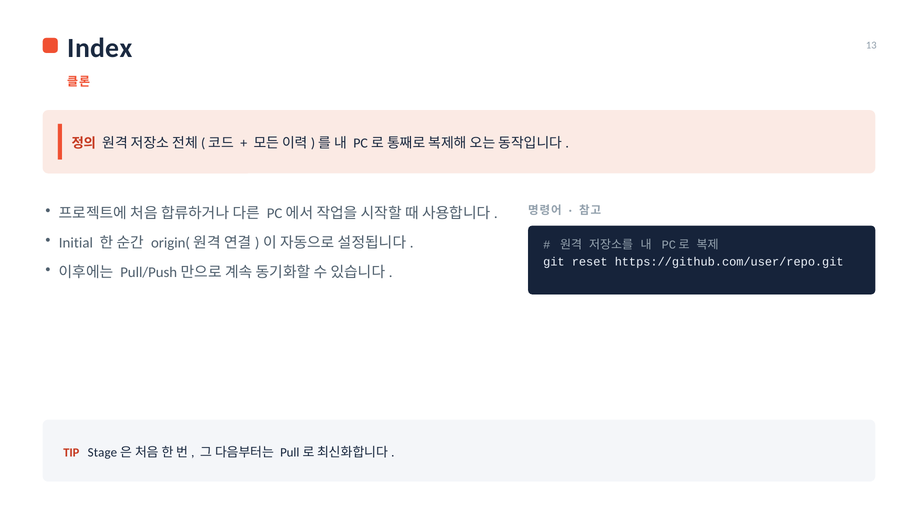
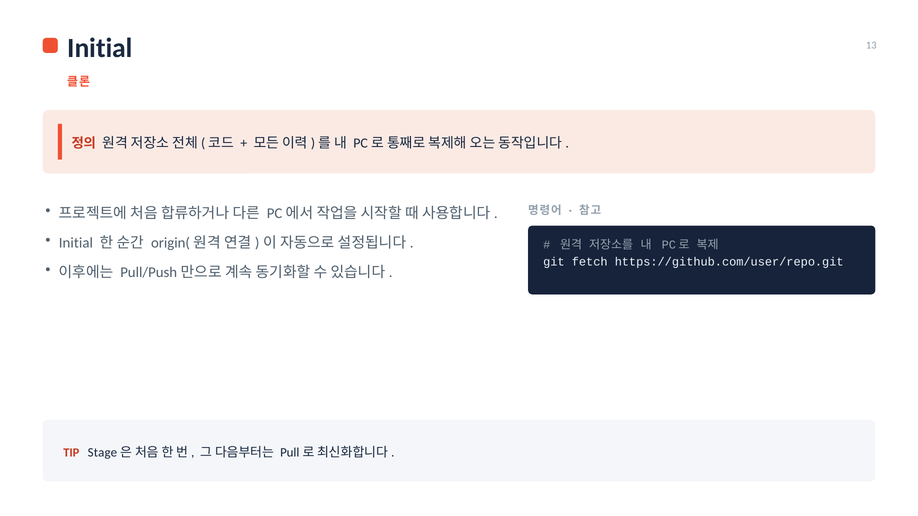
Index: Index -> Initial (100, 48)
reset: reset -> fetch (590, 262)
